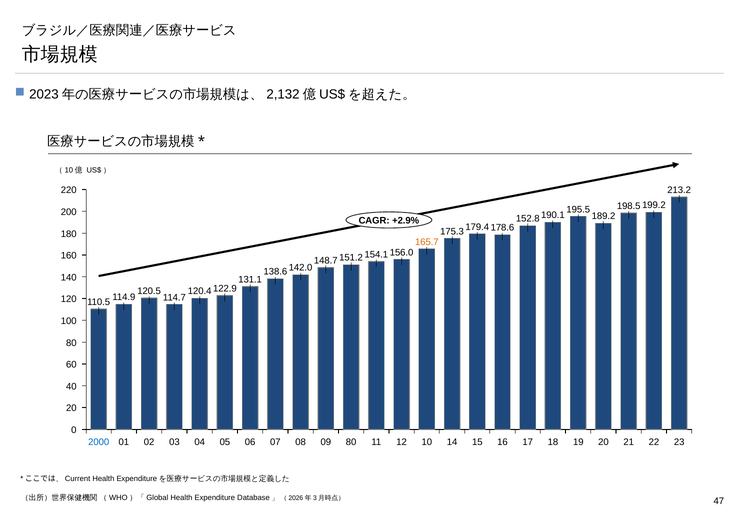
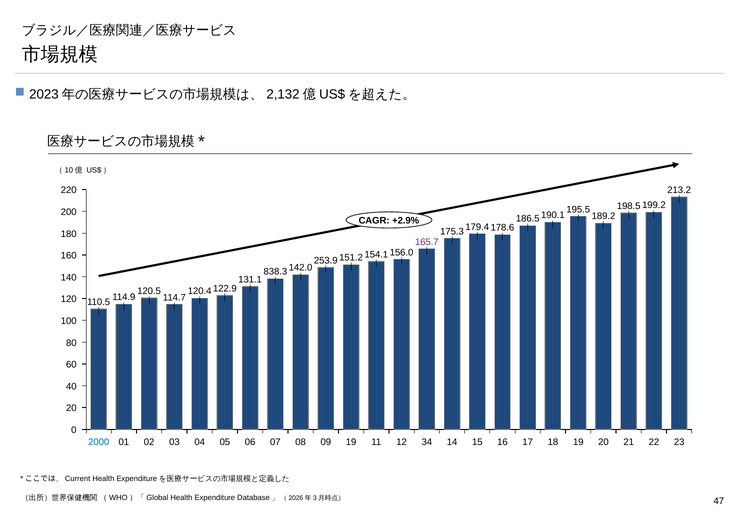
152.8: 152.8 -> 186.5 (528, 219)
165.7 colour: orange -> purple (427, 242)
148.7: 148.7 -> 253.9 (326, 260)
138.6: 138.6 -> 838.3 (275, 272)
08 80: 80 -> 19 (351, 442)
10: 10 -> 34 (427, 442)
